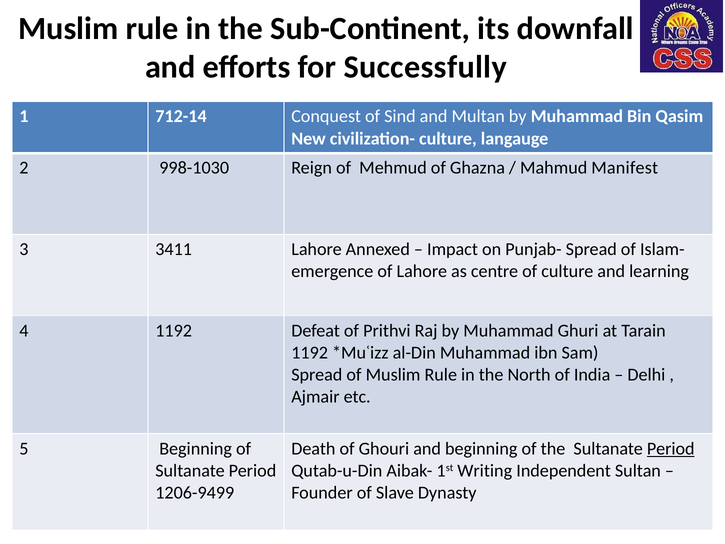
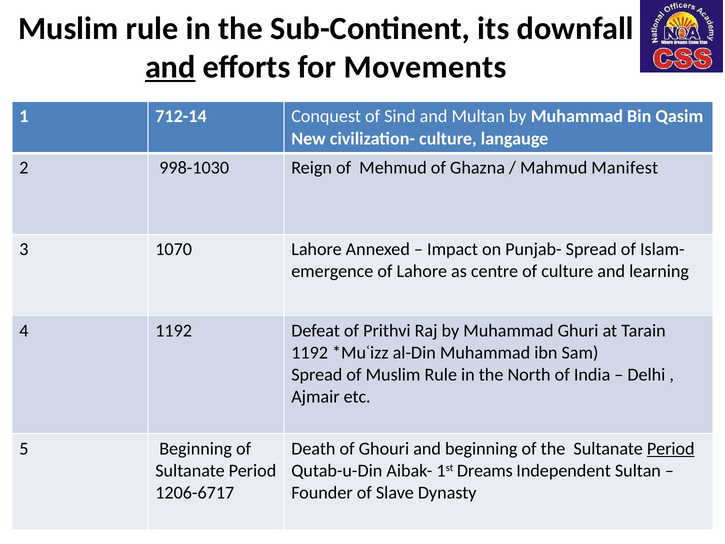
and underline: none -> present (170, 67)
Successfully: Successfully -> Movements (425, 67)
3411: 3411 -> 1070 (174, 249)
Writing: Writing -> Dreams (485, 470)
1206-9499: 1206-9499 -> 1206-6717 (195, 493)
